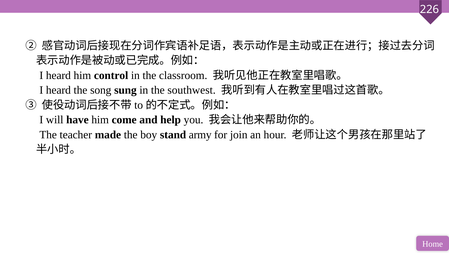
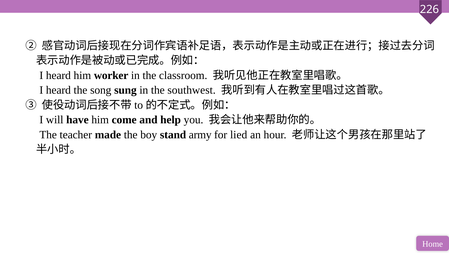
control: control -> worker (111, 75)
join: join -> lied (239, 135)
